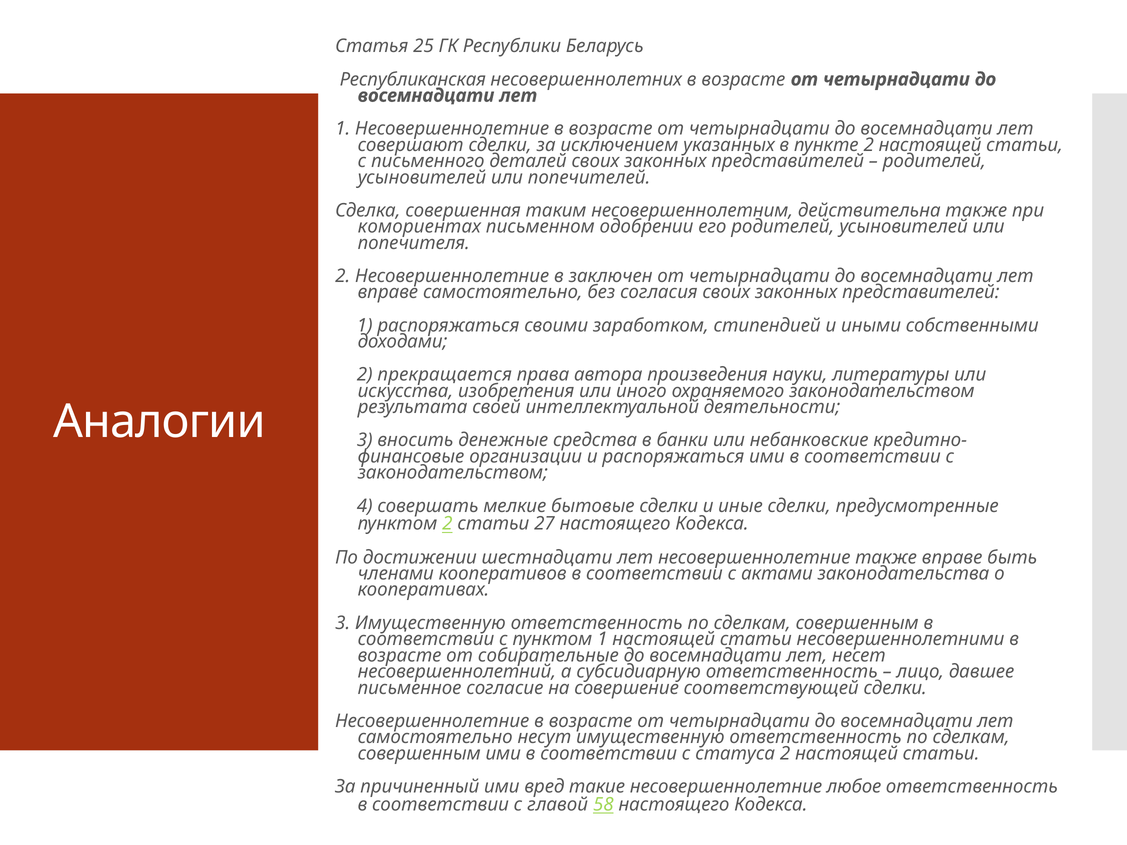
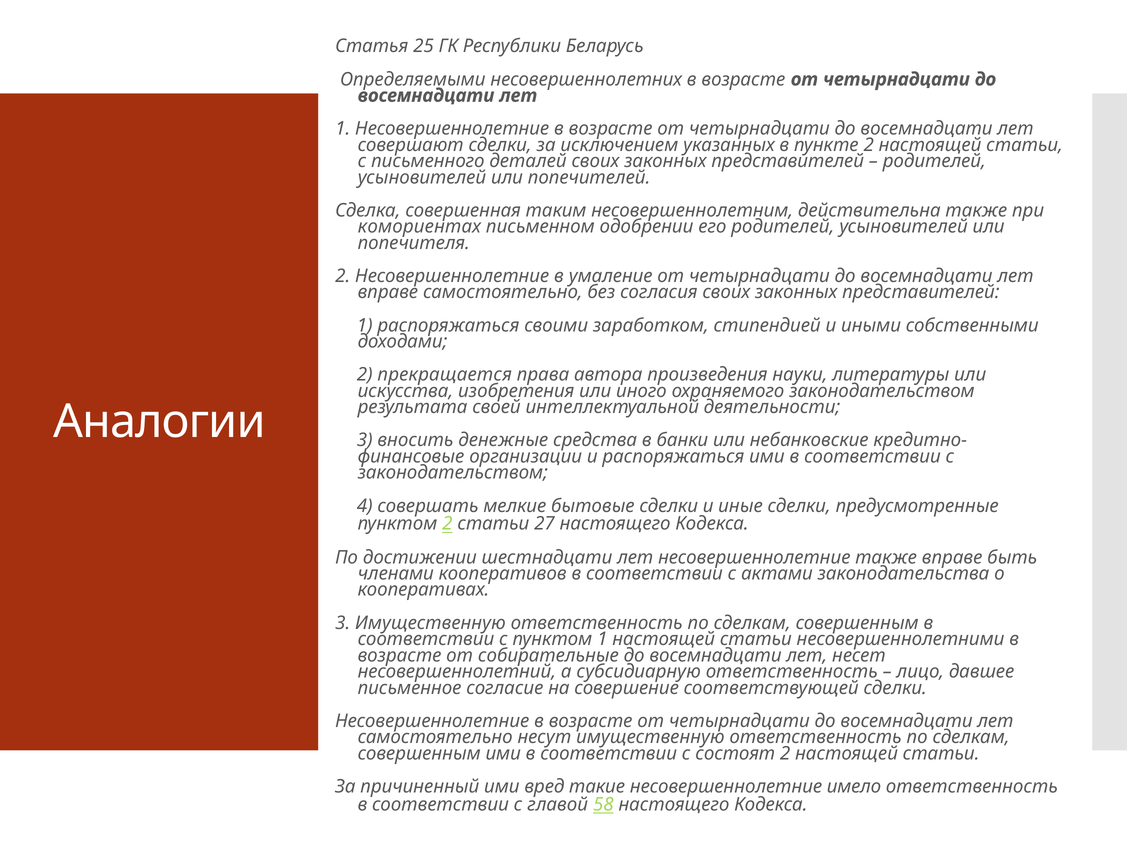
Республиканская: Республиканская -> Определяемыми (413, 79)
заключен: заключен -> умаление (611, 276)
статуса: статуса -> состоят (735, 754)
любое: любое -> имело (854, 787)
